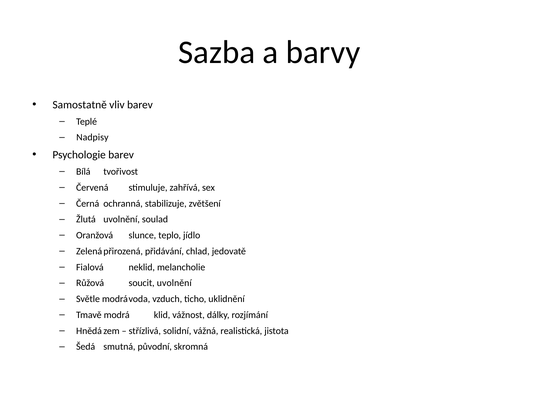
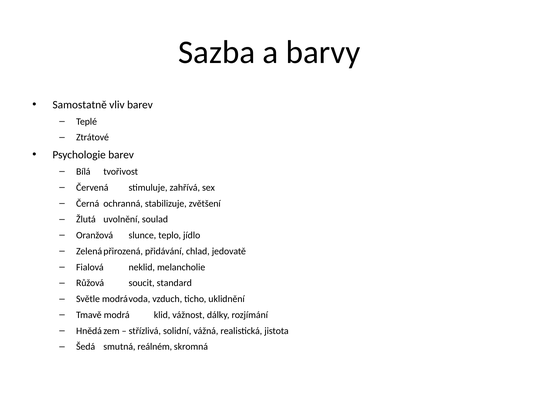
Nadpisy: Nadpisy -> Ztrátové (92, 137)
soucit uvolnění: uvolnění -> standard (174, 283)
původní: původní -> reálném (155, 346)
